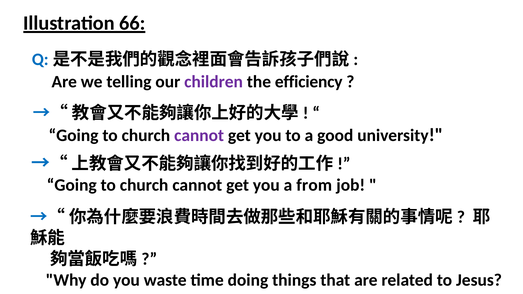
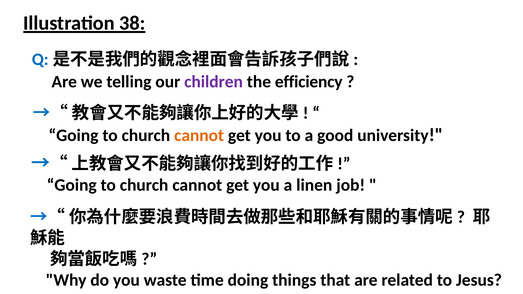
66: 66 -> 38 (132, 23)
cannot colour: purple -> orange (199, 135)
from: from -> linen (314, 185)
